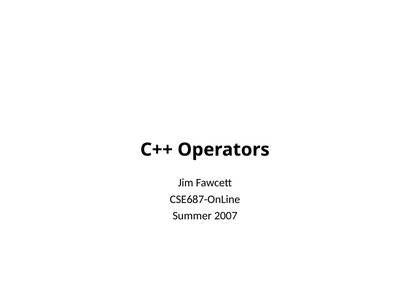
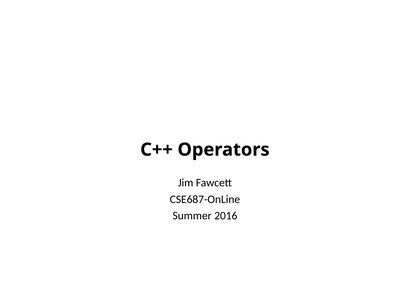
2007: 2007 -> 2016 (226, 216)
